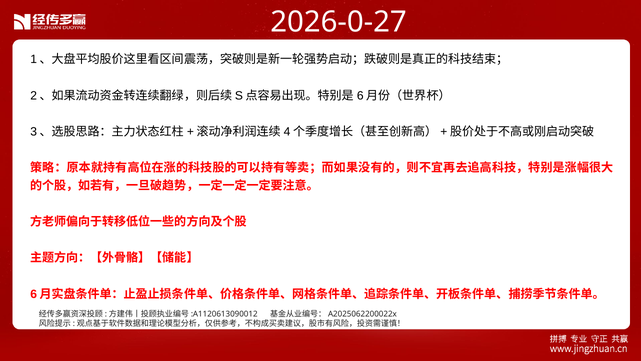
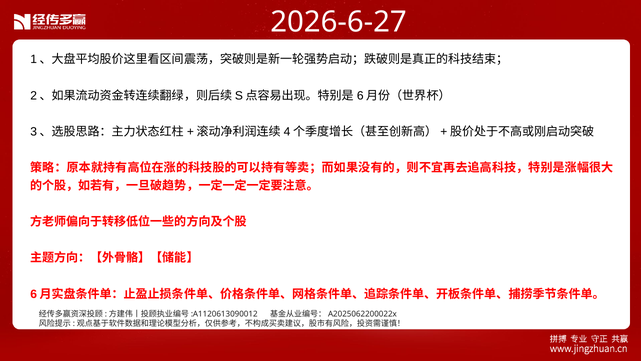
2026-0-27: 2026-0-27 -> 2026-6-27 (339, 22)
